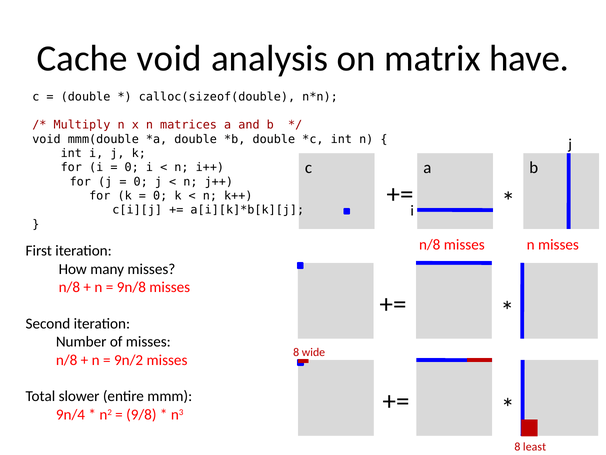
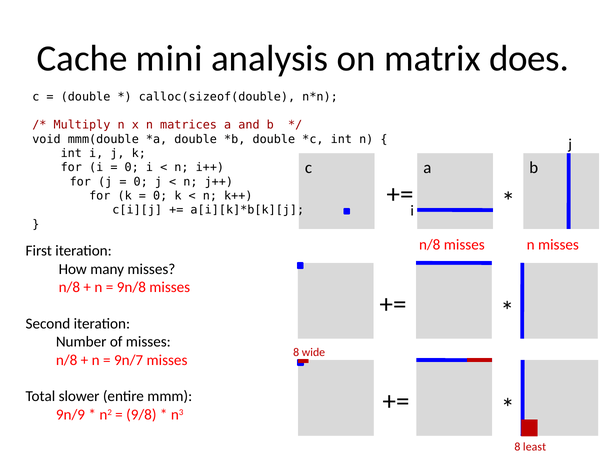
Cache void: void -> mini (169, 59)
have: have -> does (529, 59)
9n/2: 9n/2 -> 9n/7 (129, 360)
9n/4: 9n/4 -> 9n/9 (70, 414)
